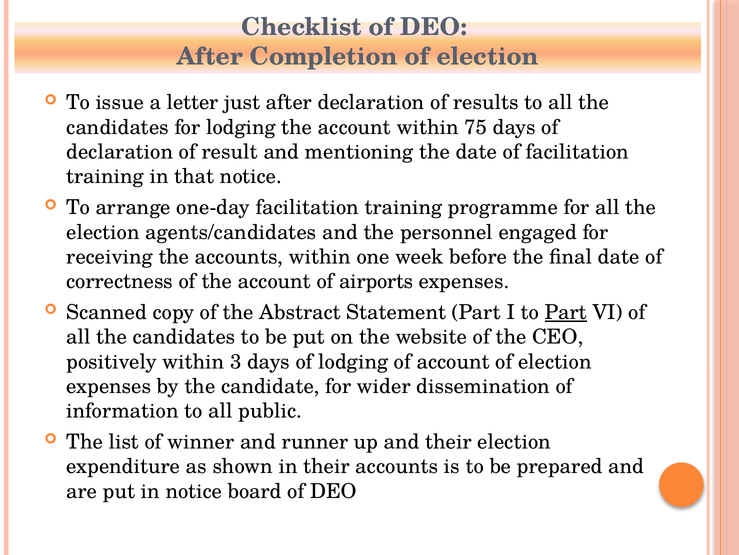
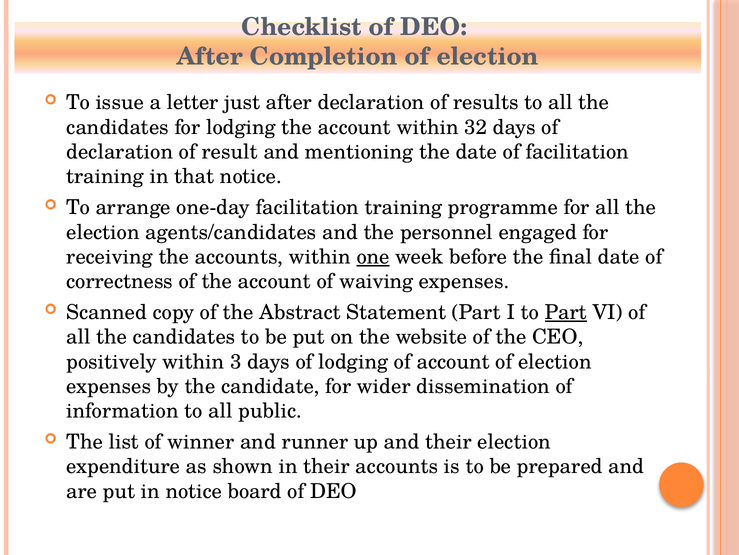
75: 75 -> 32 (476, 127)
one underline: none -> present (373, 257)
airports: airports -> waiving (376, 281)
